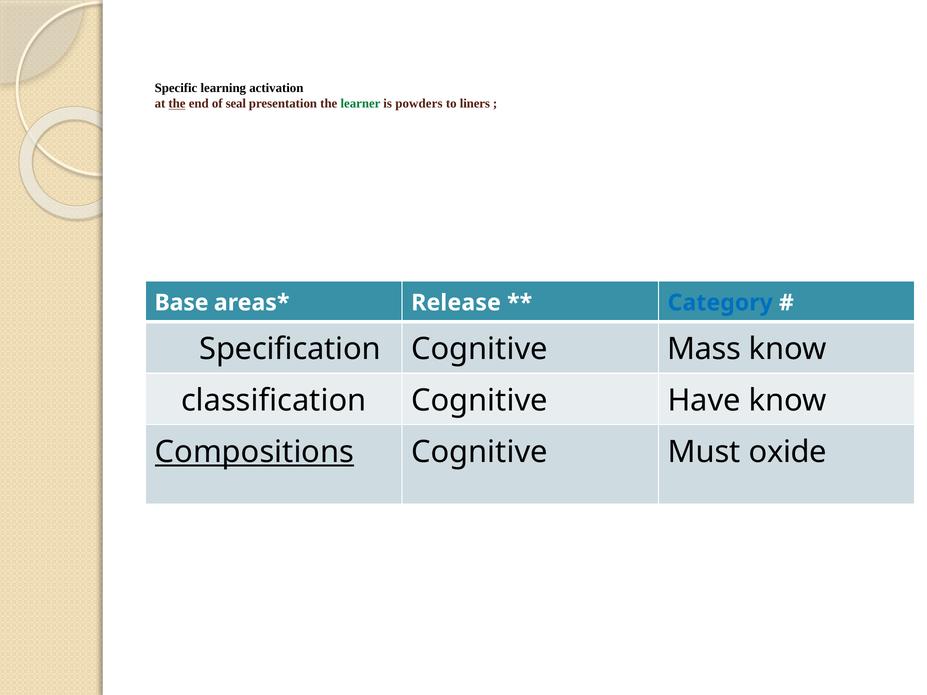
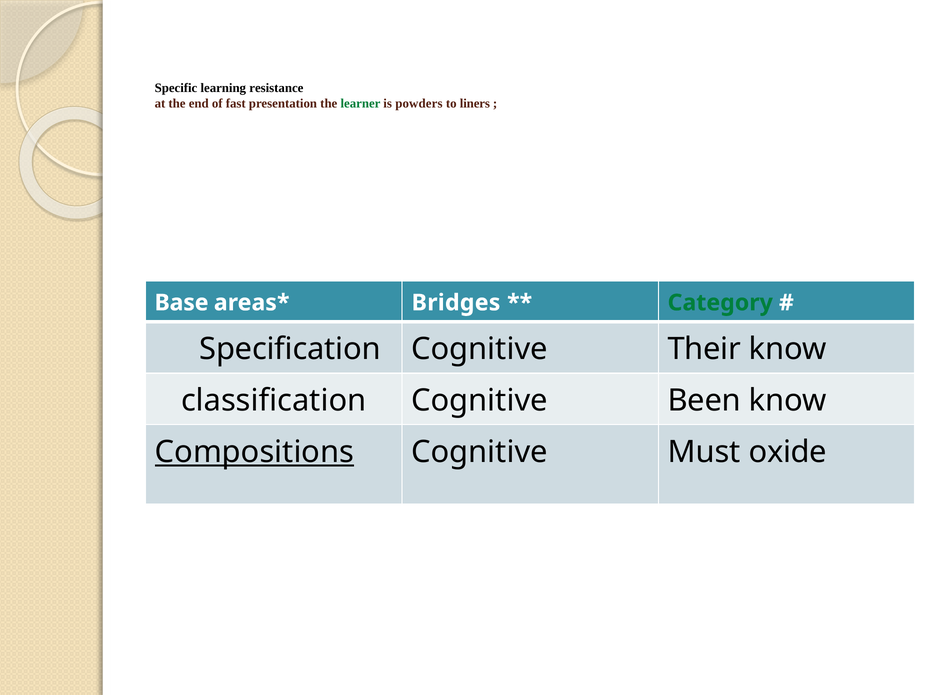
activation: activation -> resistance (276, 88)
the underline: present -> none (177, 104)
seal: seal -> fast (236, 104)
Release: Release -> Bridges (456, 303)
Category colour: blue -> green (720, 303)
Mass: Mass -> Their (704, 349)
Have: Have -> Been (704, 401)
